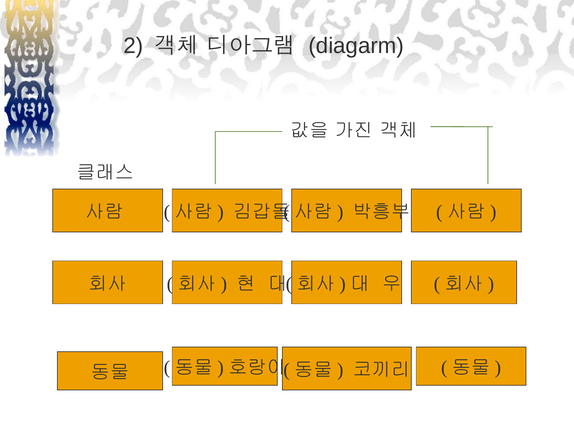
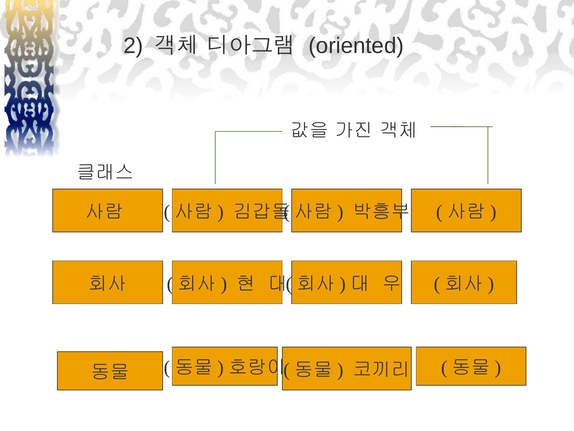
diagarm: diagarm -> oriented (356, 46)
